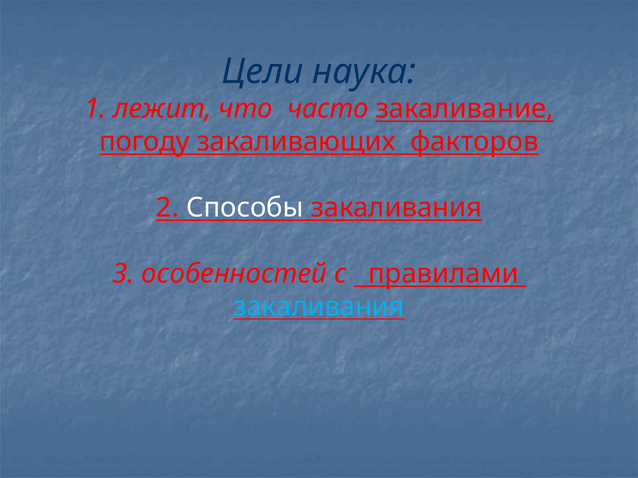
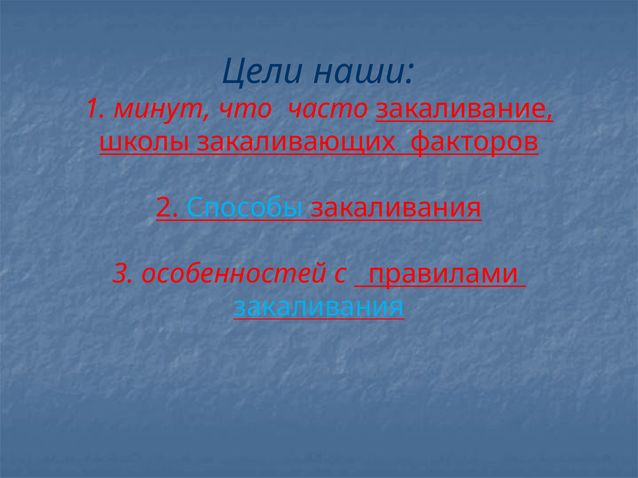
наука: наука -> наши (364, 72)
лежит: лежит -> минут (162, 109)
погоду: погоду -> школы (145, 142)
Способы colour: white -> light blue (245, 208)
